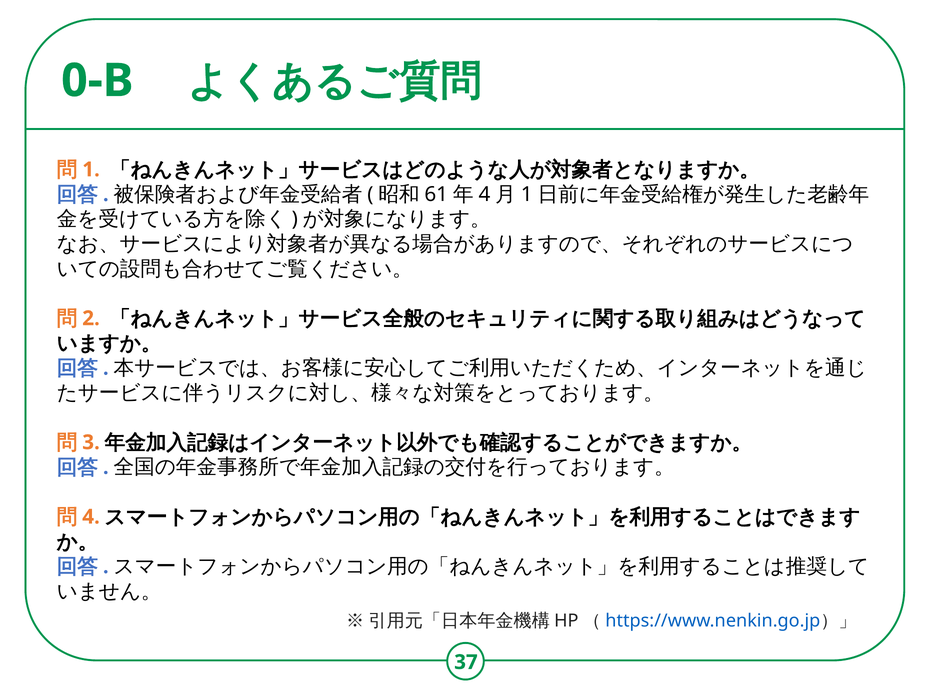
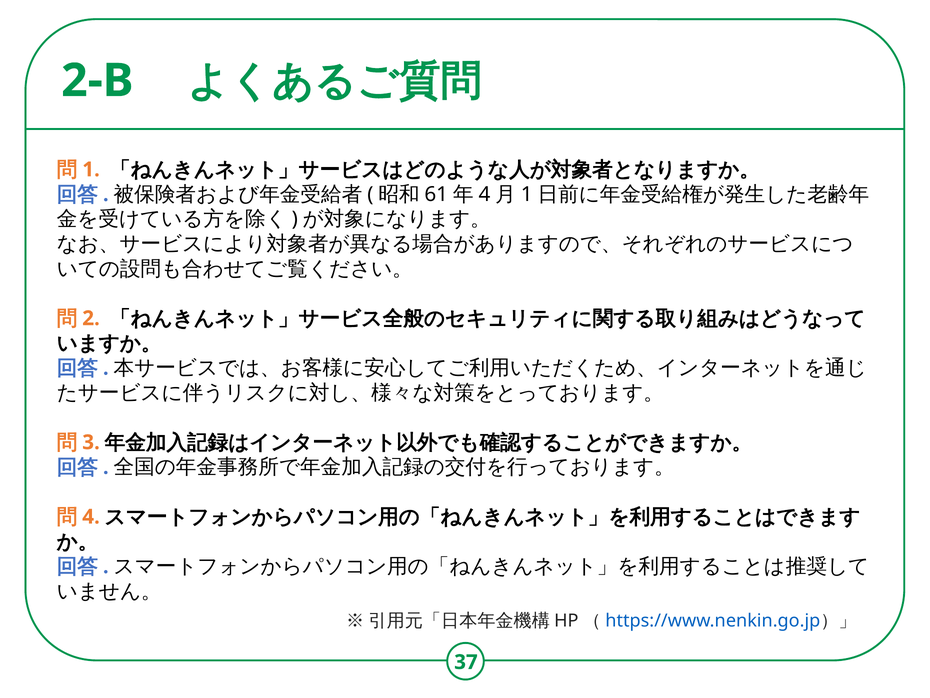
0-B: 0-B -> 2-B (97, 81)
